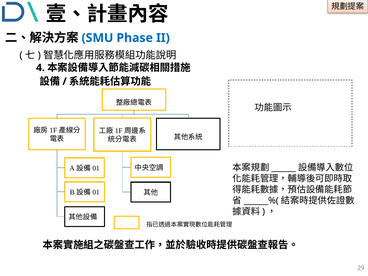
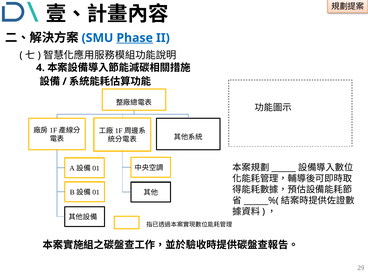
Phase underline: none -> present (135, 38)
